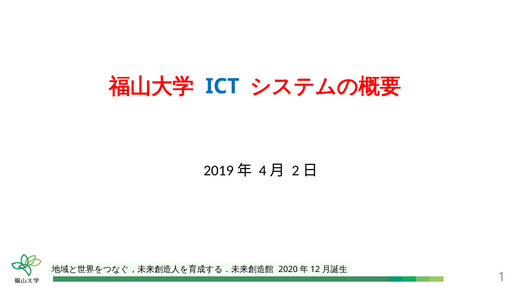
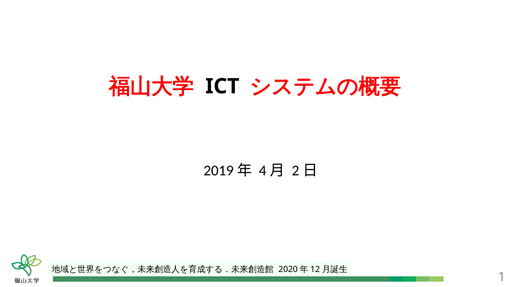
ICT colour: blue -> black (222, 86)
